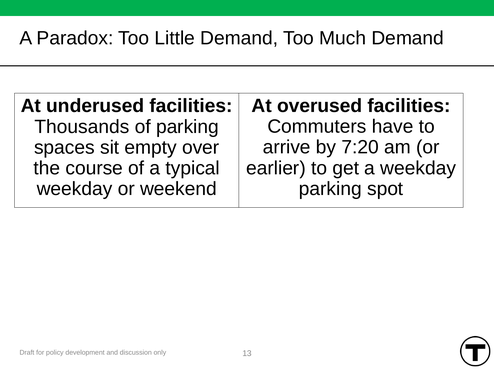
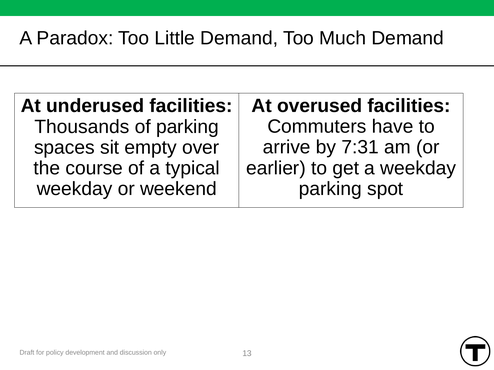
7:20: 7:20 -> 7:31 (360, 148)
